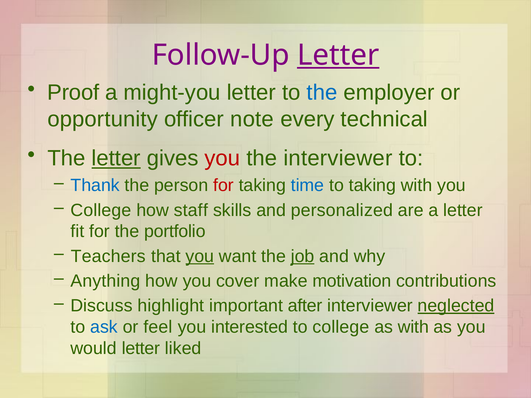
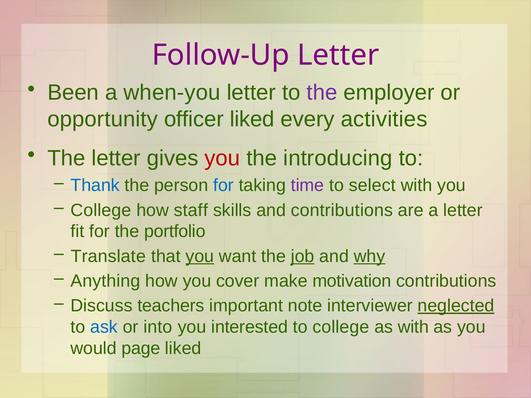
Letter underline: present -> none (338, 55)
Proof: Proof -> Been (73, 93)
might-you: might-you -> when-you (172, 93)
the colour: blue -> purple (322, 93)
officer note: note -> liked (252, 119)
technical: technical -> activities (384, 119)
letter underline: present -> none (116, 158)
the interviewer: interviewer -> introducing (338, 158)
for colour: red -> blue (223, 186)
time colour: blue -> purple (307, 186)
to taking: taking -> select (372, 186)
and personalized: personalized -> contributions (342, 210)
Teachers: Teachers -> Translate (108, 256)
why underline: none -> present (370, 256)
highlight: highlight -> teachers (171, 306)
after: after -> note (305, 306)
feel: feel -> into (158, 327)
would letter: letter -> page (141, 348)
